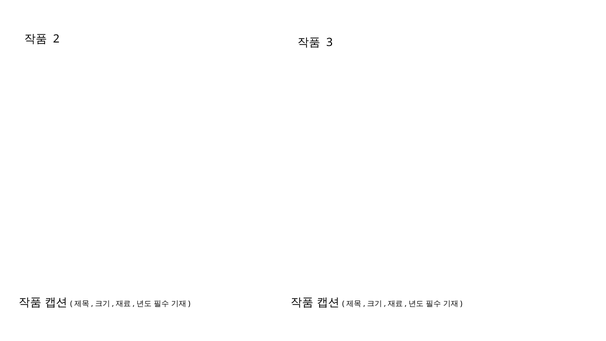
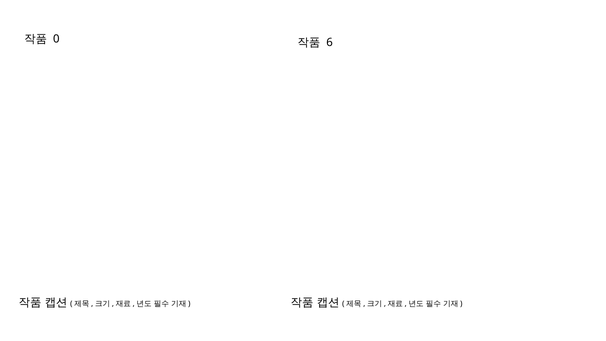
2: 2 -> 0 (56, 39)
3: 3 -> 6 (330, 42)
